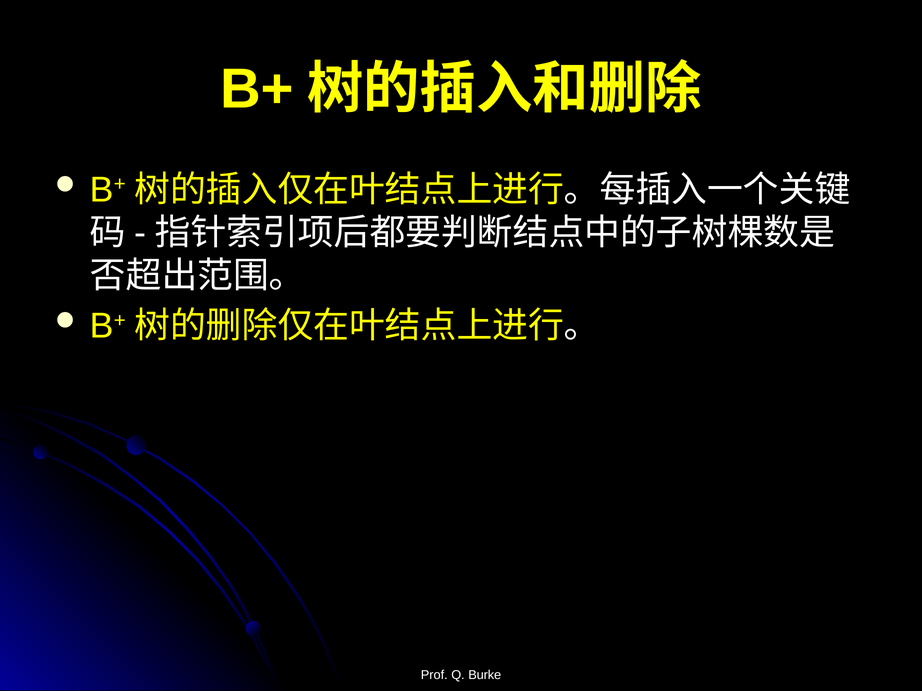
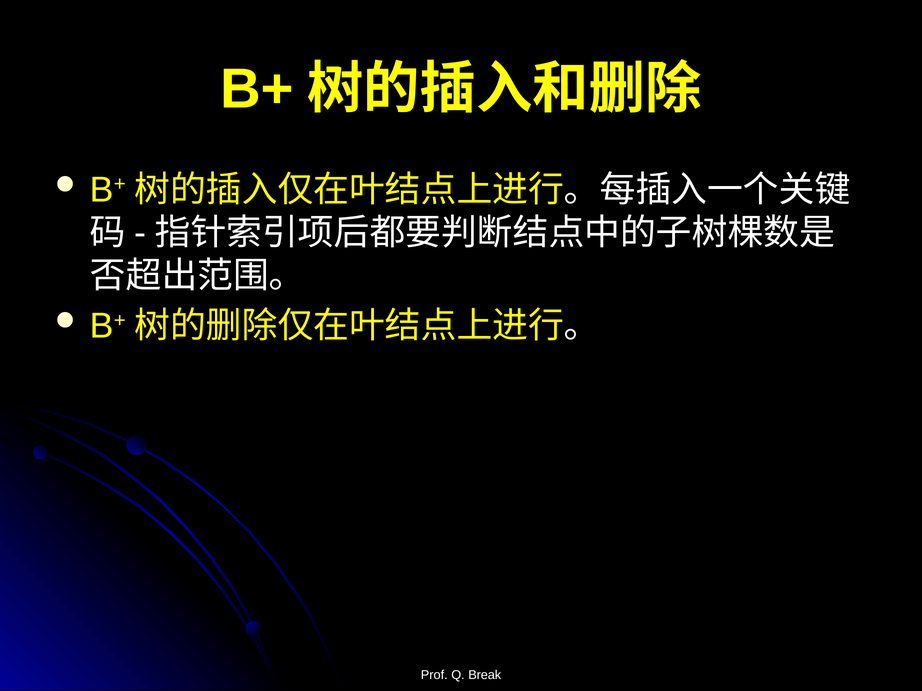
Burke: Burke -> Break (485, 675)
